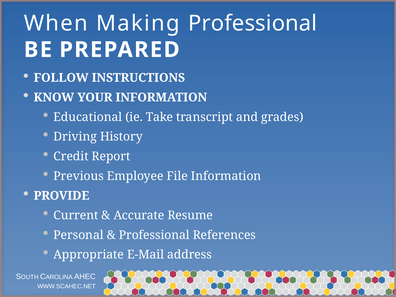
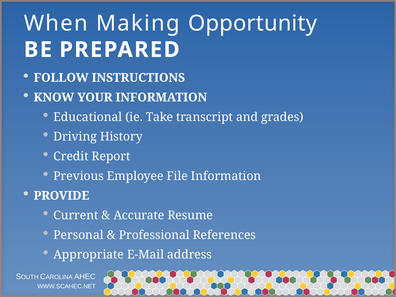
Making Professional: Professional -> Opportunity (253, 23)
